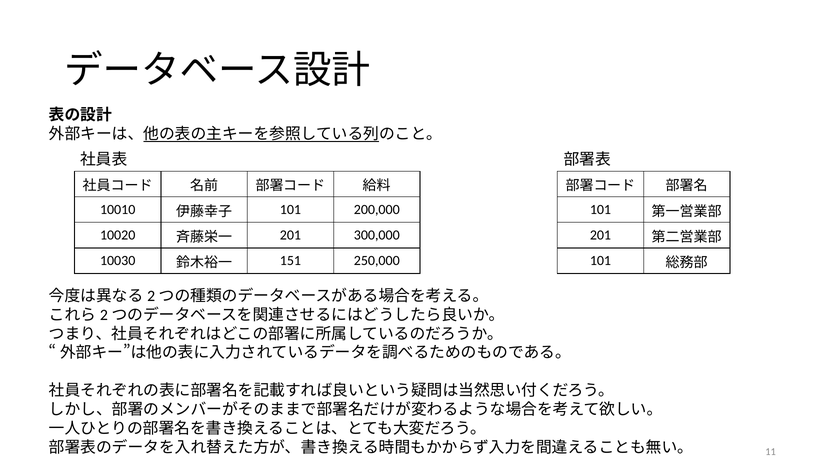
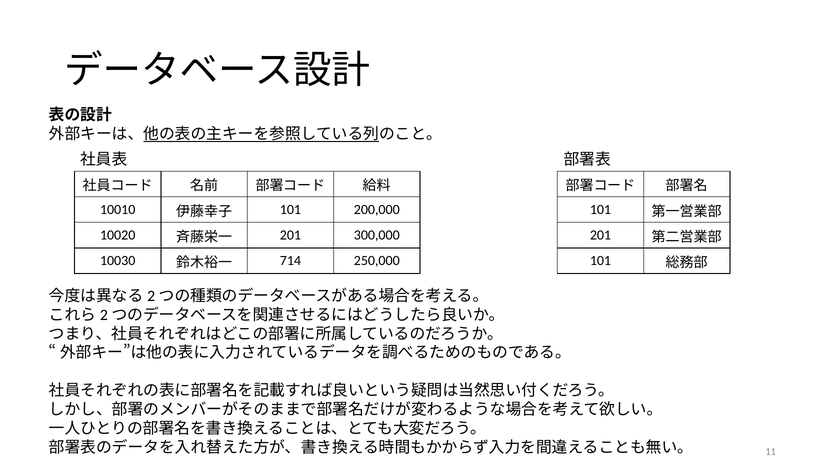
151: 151 -> 714 (290, 261)
